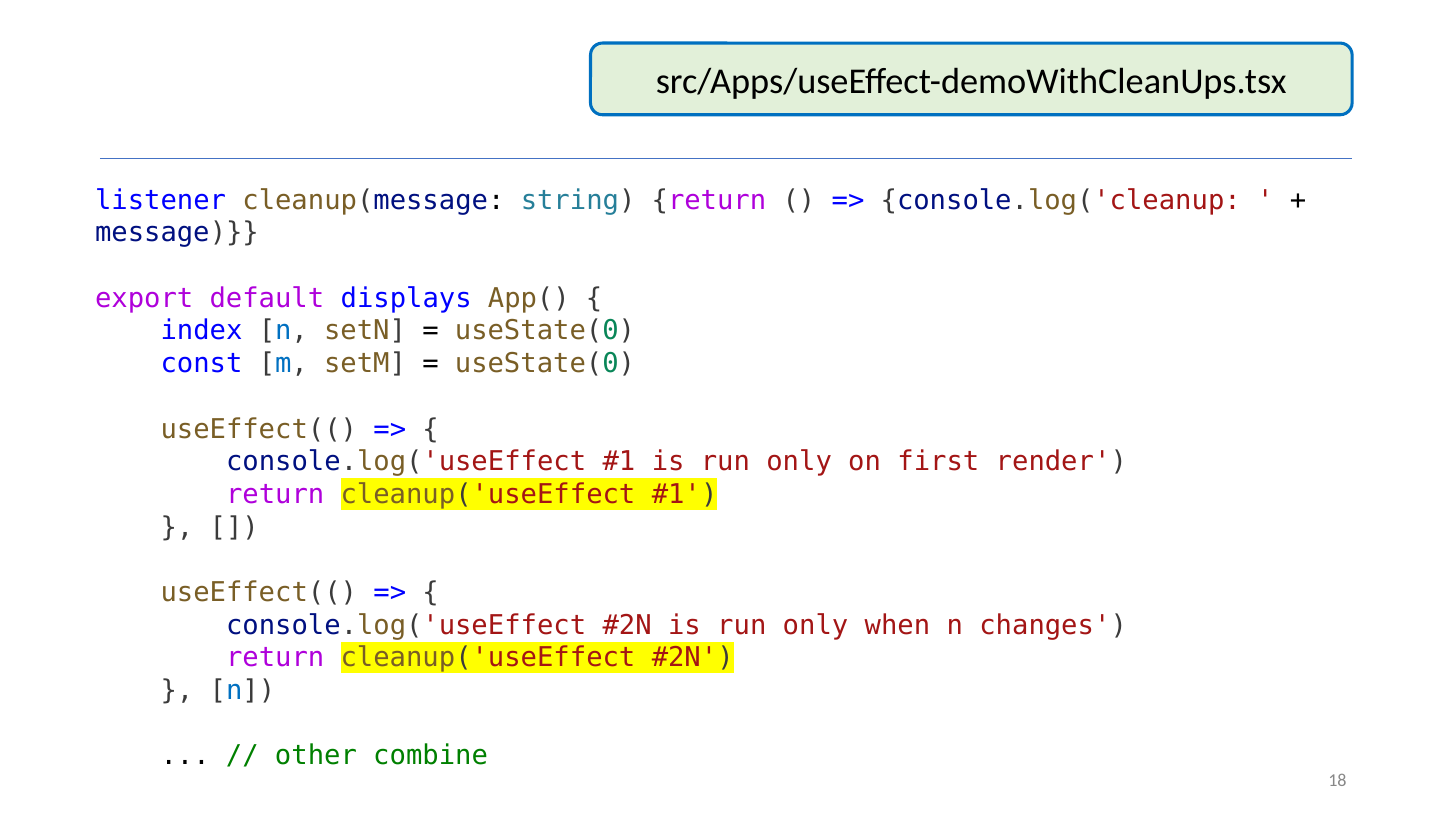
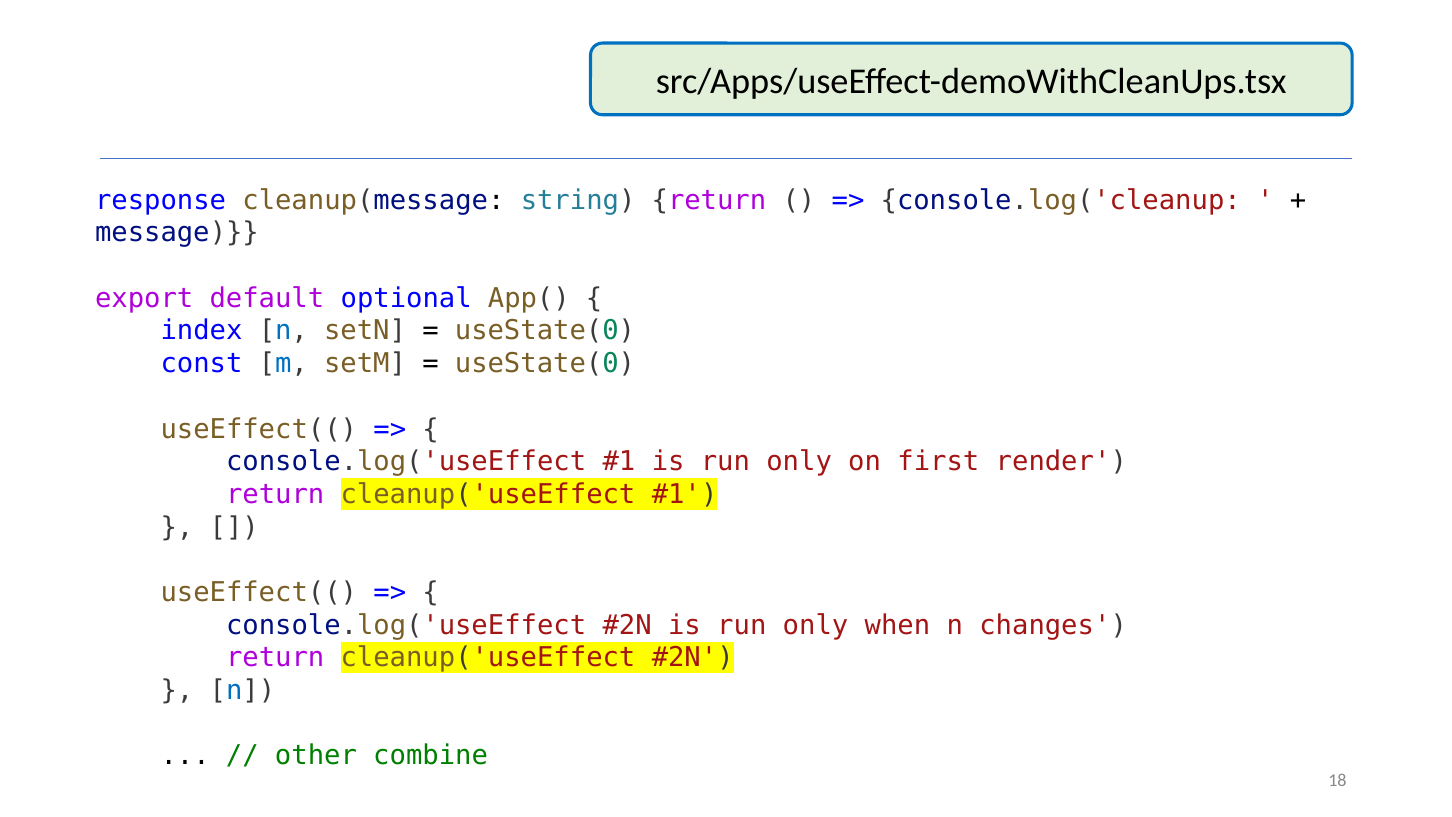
listener: listener -> response (161, 200)
displays: displays -> optional (406, 298)
